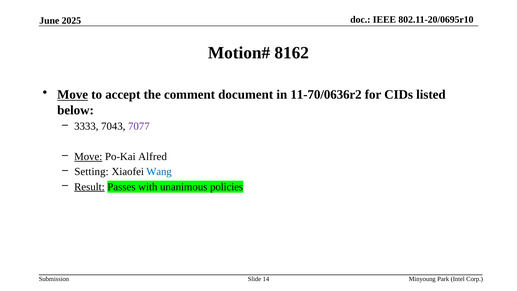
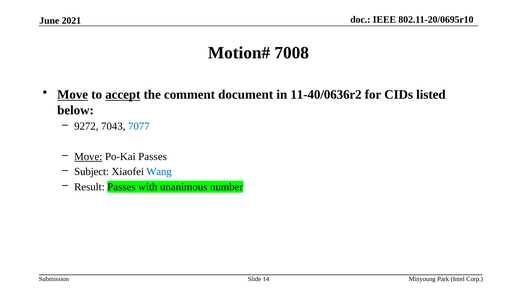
2025: 2025 -> 2021 (71, 21)
8162: 8162 -> 7008 (292, 53)
accept underline: none -> present (123, 95)
11-70/0636r2: 11-70/0636r2 -> 11-40/0636r2 (326, 95)
3333: 3333 -> 9272 (86, 126)
7077 colour: purple -> blue (139, 126)
Po-Kai Alfred: Alfred -> Passes (153, 157)
Setting: Setting -> Subject (92, 172)
Result underline: present -> none (89, 187)
policies: policies -> number (227, 187)
